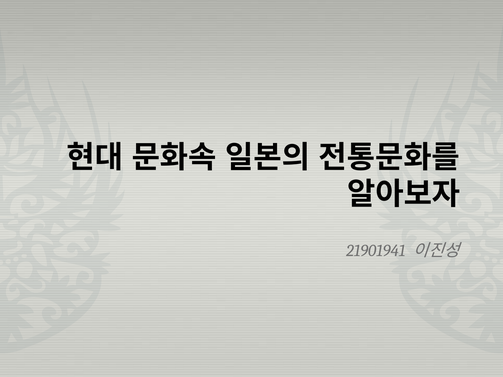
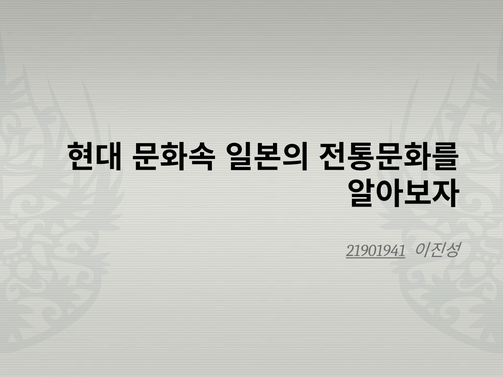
21901941 underline: none -> present (376, 251)
